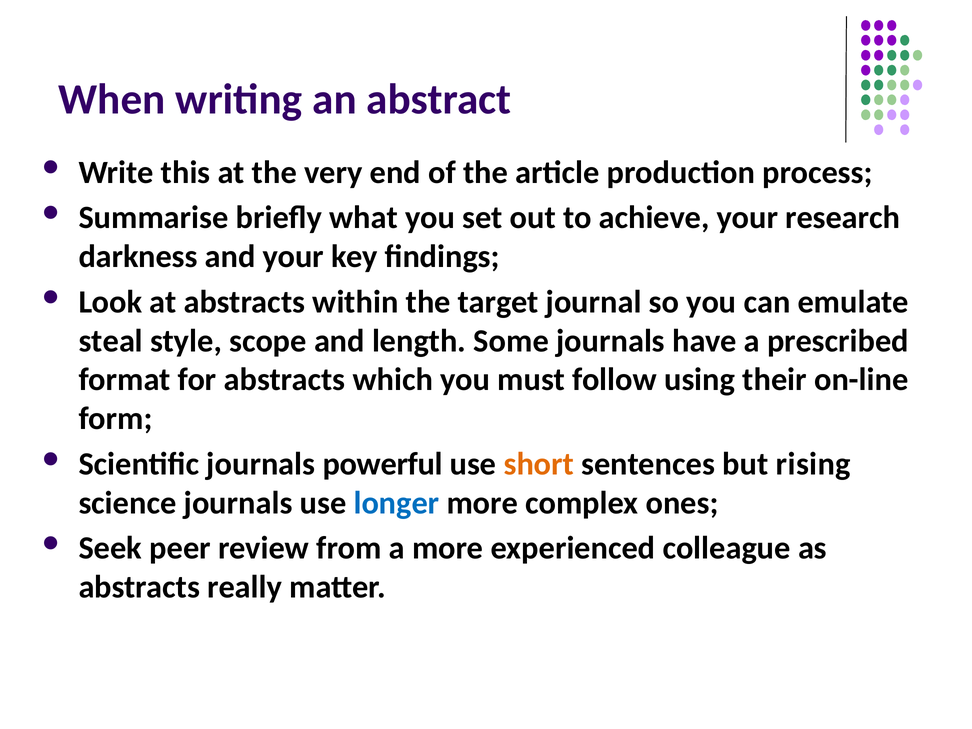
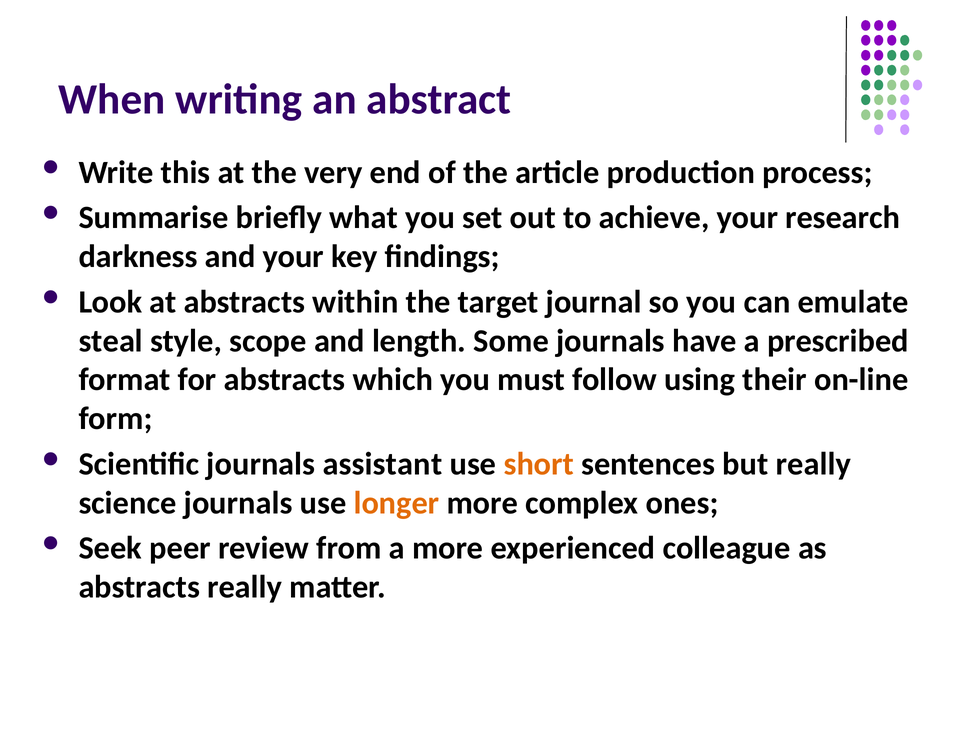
powerful: powerful -> assistant (382, 464)
but rising: rising -> really (813, 464)
longer colour: blue -> orange (397, 503)
